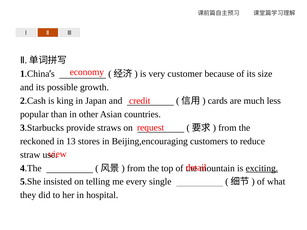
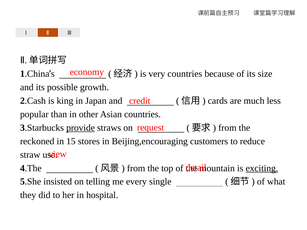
very customer: customer -> countries (185, 74)
provide underline: none -> present (81, 128)
13: 13 -> 15 (71, 141)
